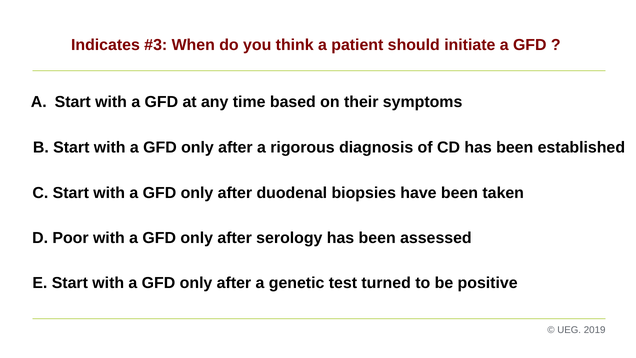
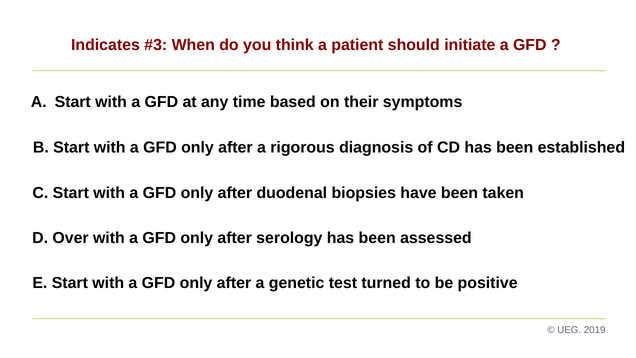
Poor: Poor -> Over (71, 238)
